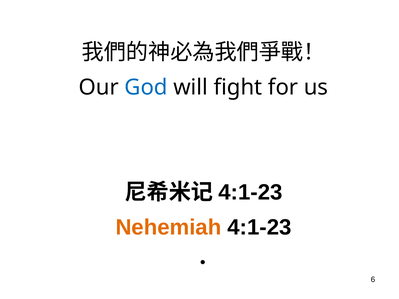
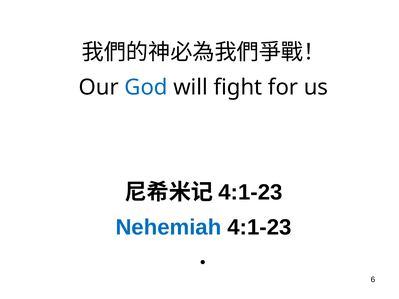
Nehemiah colour: orange -> blue (168, 227)
